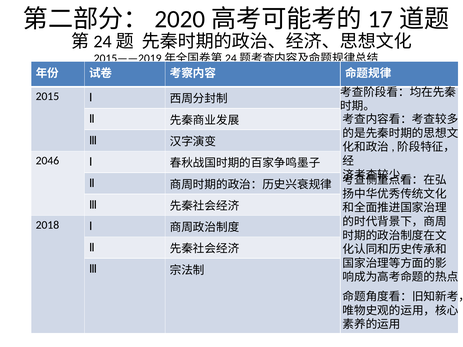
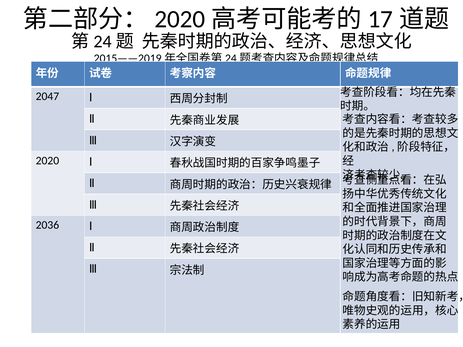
2015: 2015 -> 2047 (47, 96)
2046: 2046 -> 2020 (47, 161)
2018: 2018 -> 2036 (47, 225)
